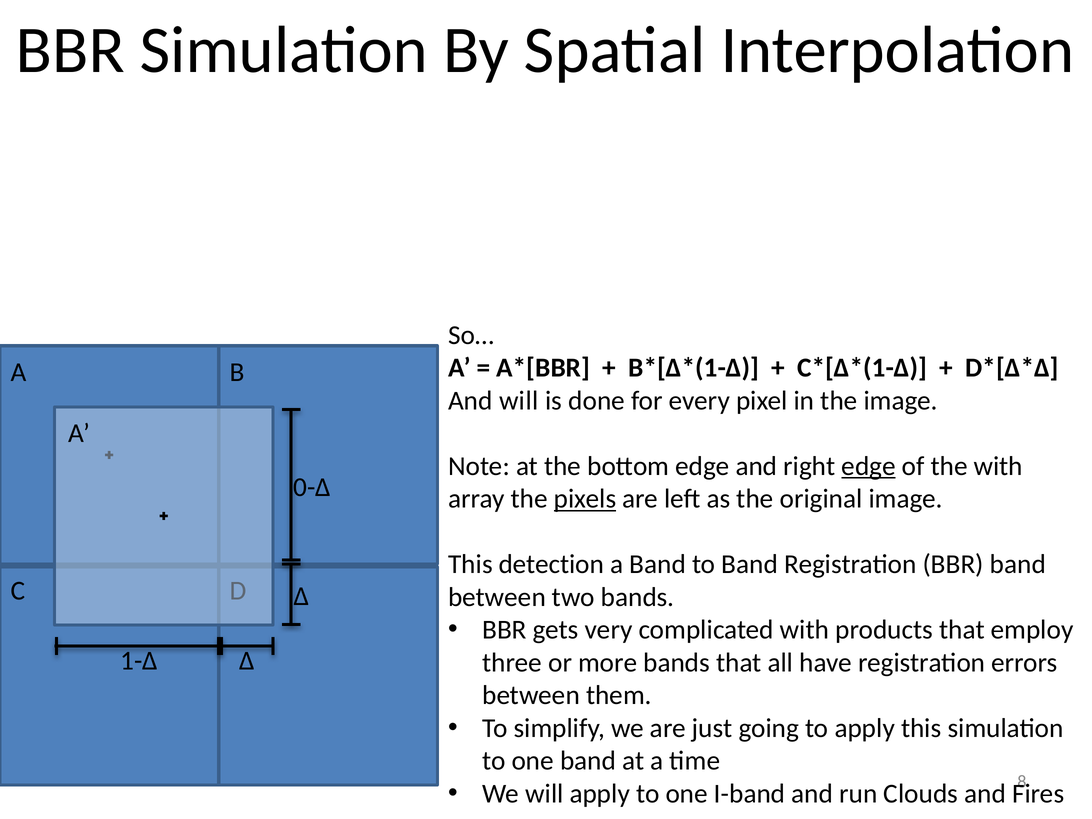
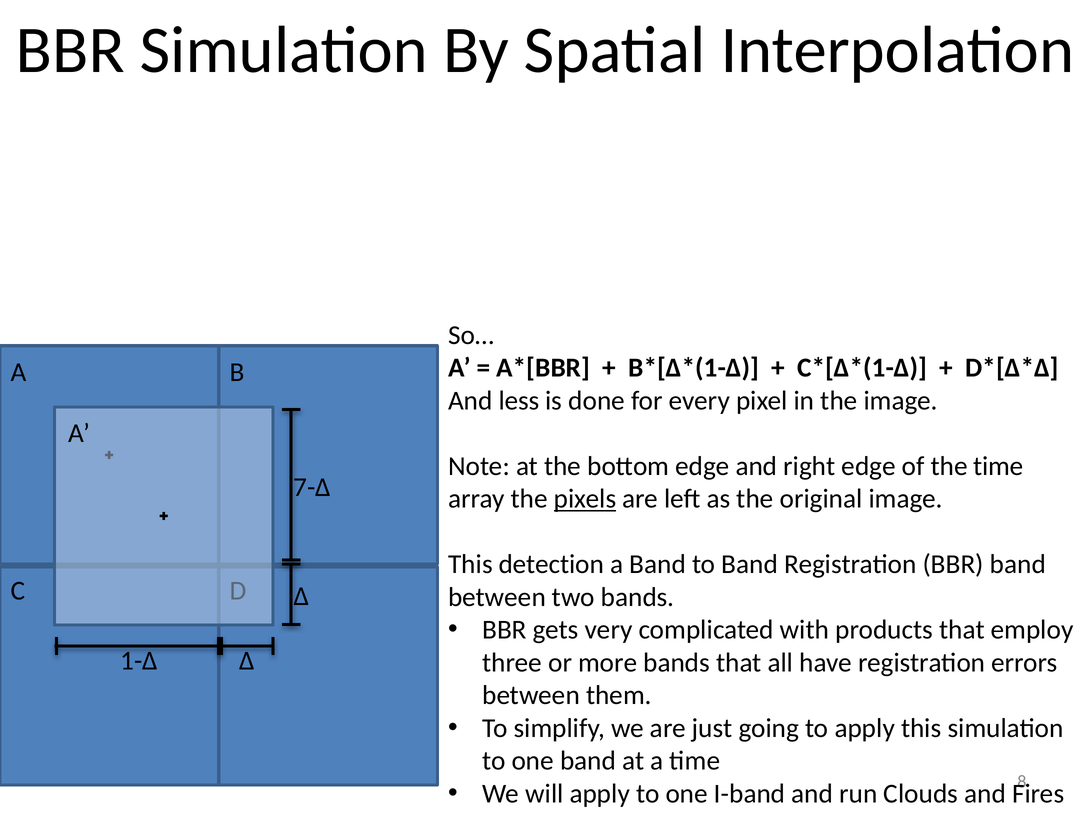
And will: will -> less (519, 401)
edge underline: present -> none (869, 466)
the with: with -> time (998, 466)
0-Δ: 0-Δ -> 7-Δ (312, 487)
